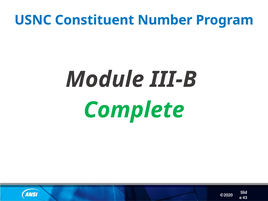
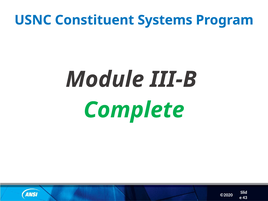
Number: Number -> Systems (165, 20)
